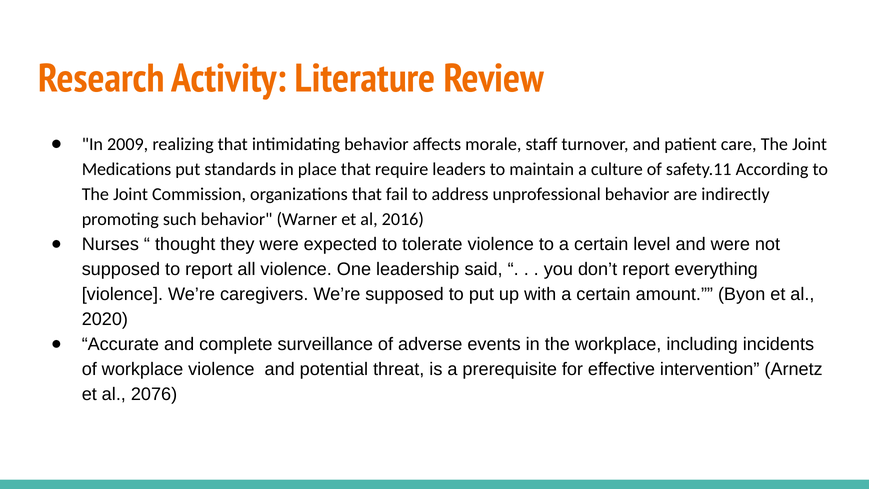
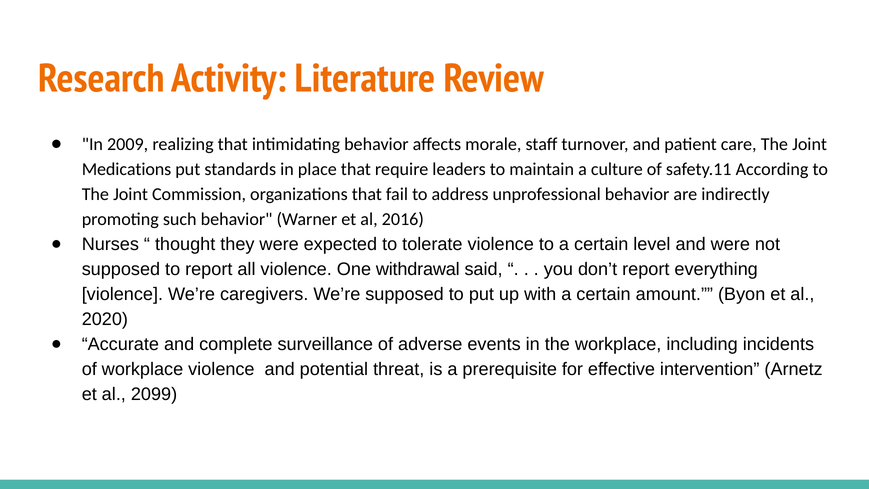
leadership: leadership -> withdrawal (418, 269)
2076: 2076 -> 2099 (154, 394)
